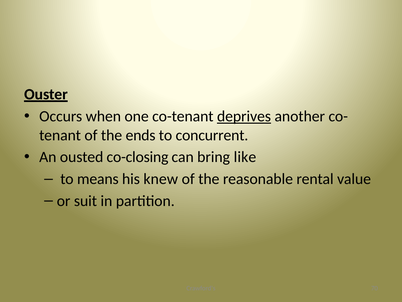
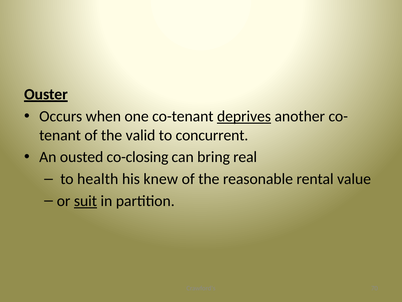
ends: ends -> valid (141, 135)
like: like -> real (245, 157)
means: means -> health (98, 179)
suit underline: none -> present (85, 201)
